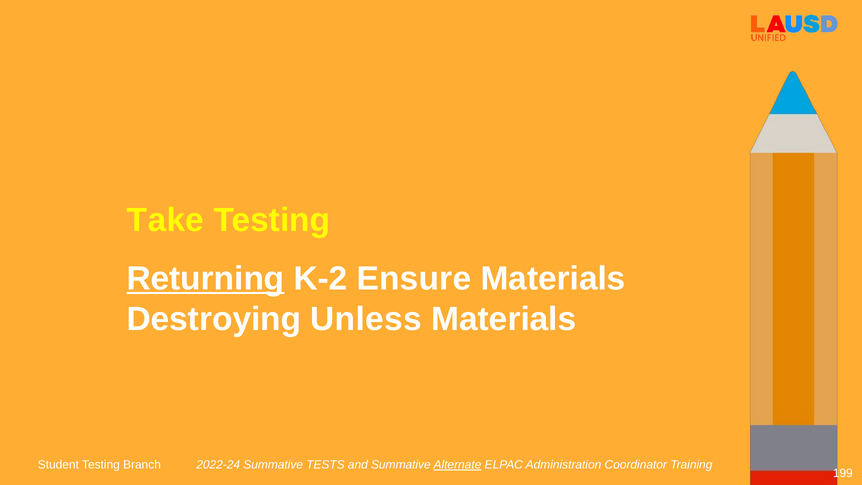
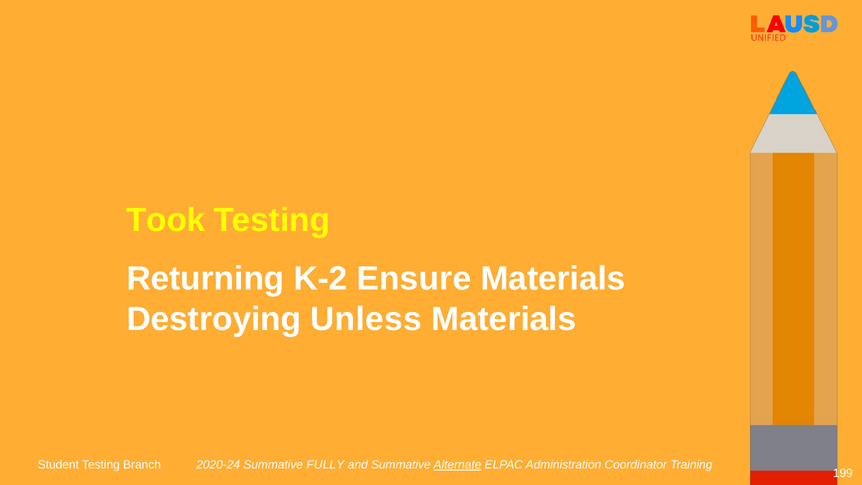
Take: Take -> Took (166, 220)
Returning underline: present -> none (205, 279)
2022-24: 2022-24 -> 2020-24 (218, 465)
TESTS: TESTS -> FULLY (325, 465)
